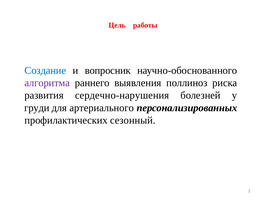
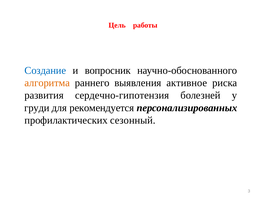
алгоритма colour: purple -> orange (47, 83)
поллиноз: поллиноз -> активное (187, 83)
сердечно-нарушения: сердечно-нарушения -> сердечно-гипотензия (122, 95)
артериального: артериального -> рекомендуется (102, 108)
